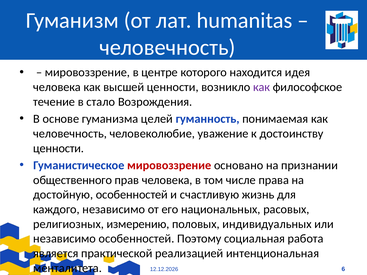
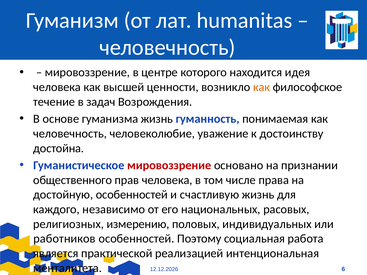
как colour: purple -> orange (262, 87)
стало: стало -> задач (101, 102)
гуманизма целей: целей -> жизнь (157, 119)
ценности: ценности -> достойна (59, 148)
независимо: независимо -> работников (65, 239)
